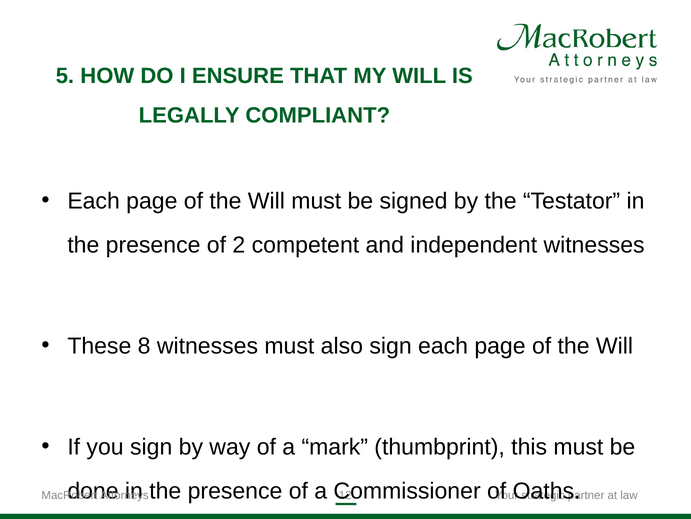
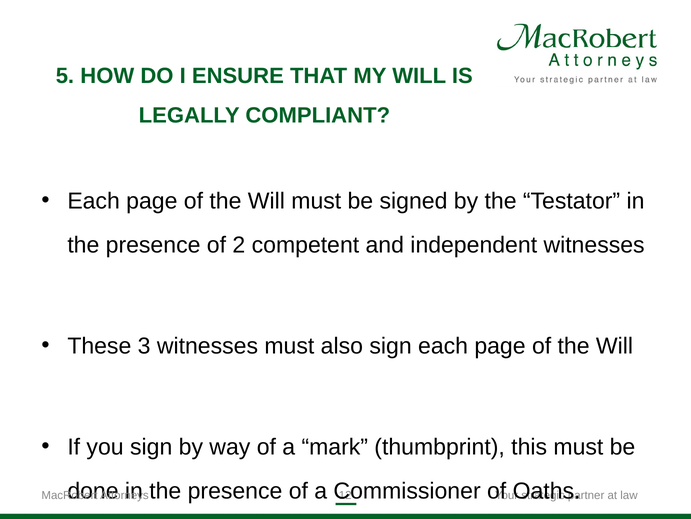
8: 8 -> 3 (144, 346)
